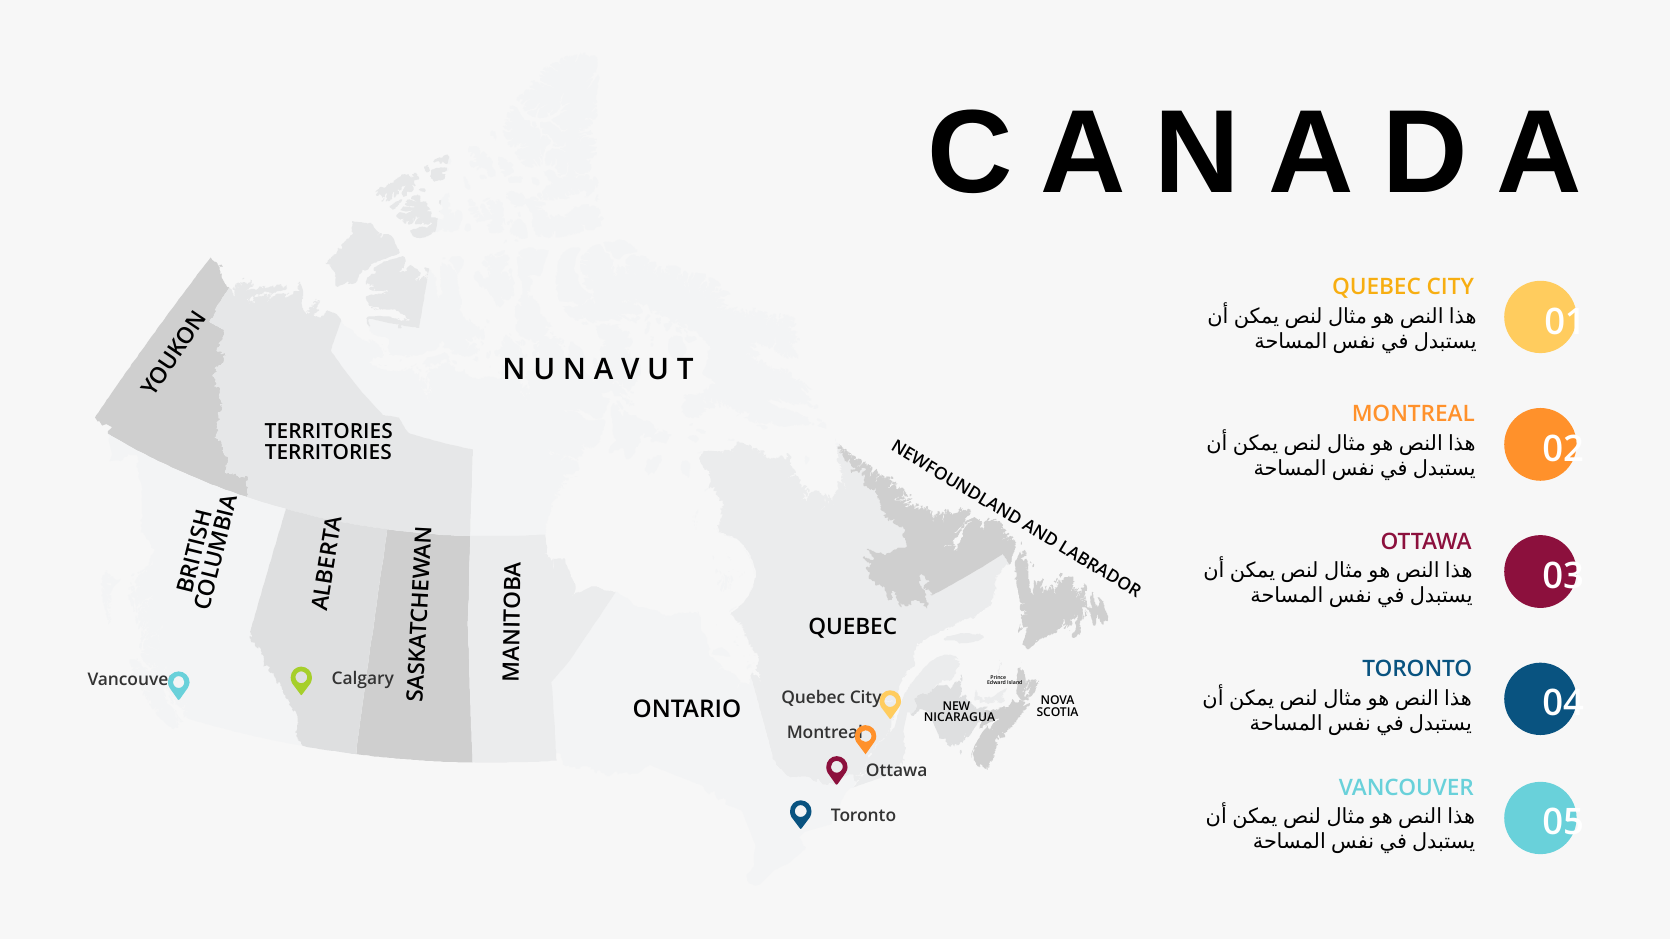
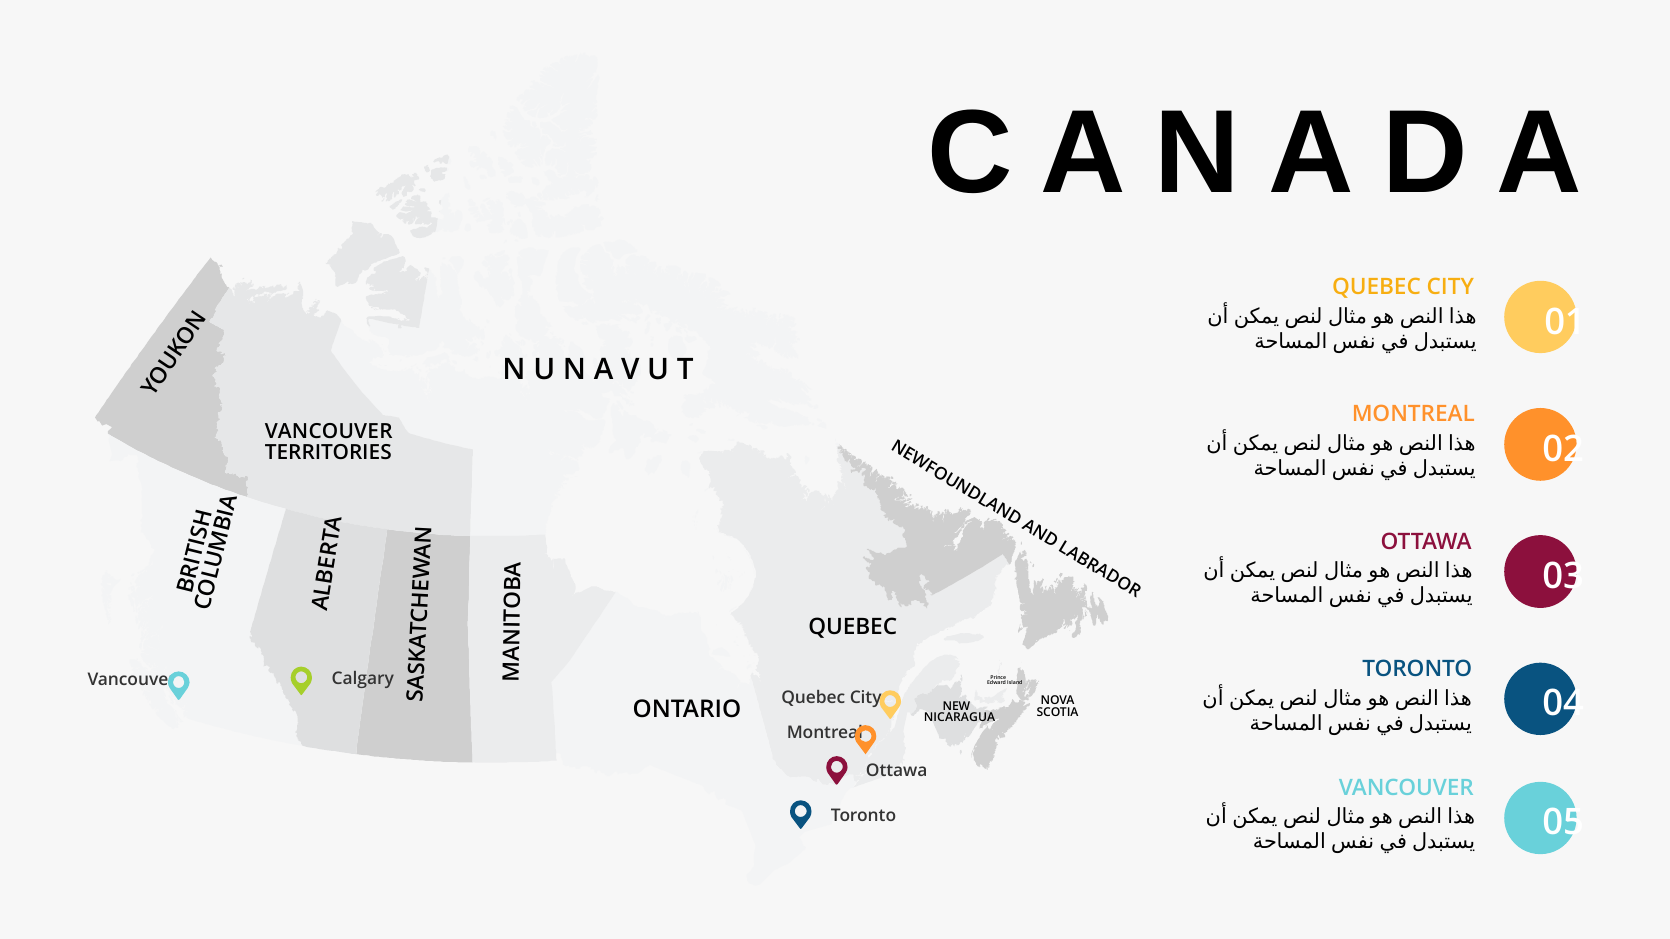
TERRITORIES: TERRITORIES -> VANCOUVER (329, 432)
